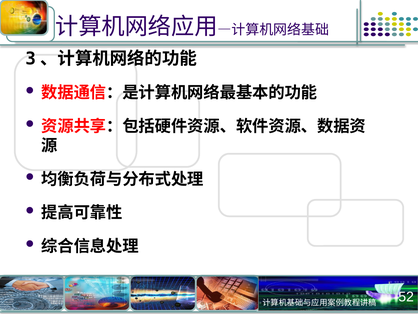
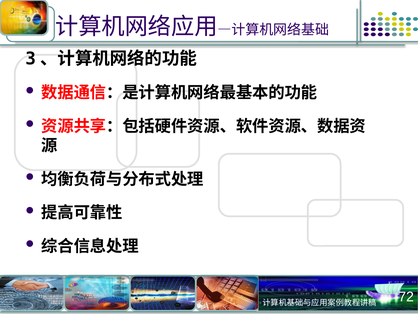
52: 52 -> 72 (406, 297)
